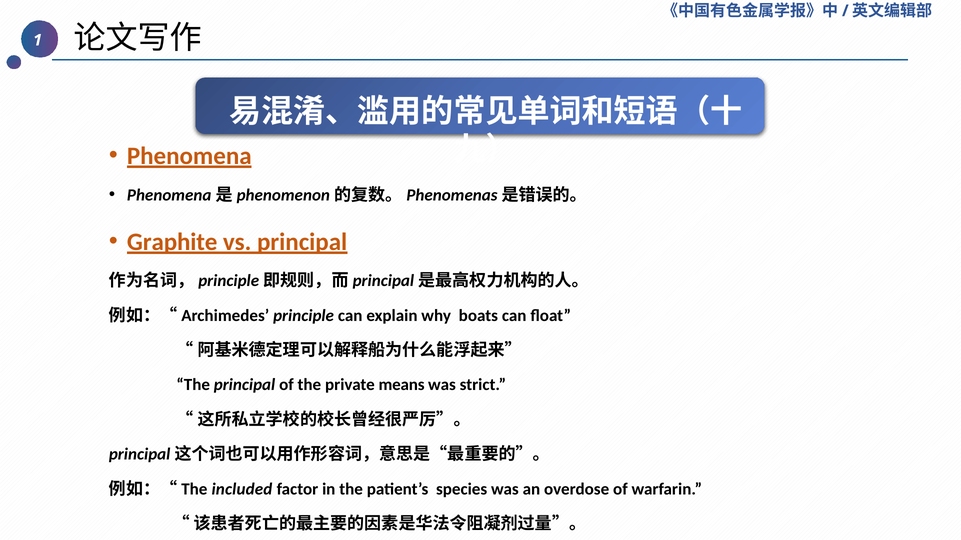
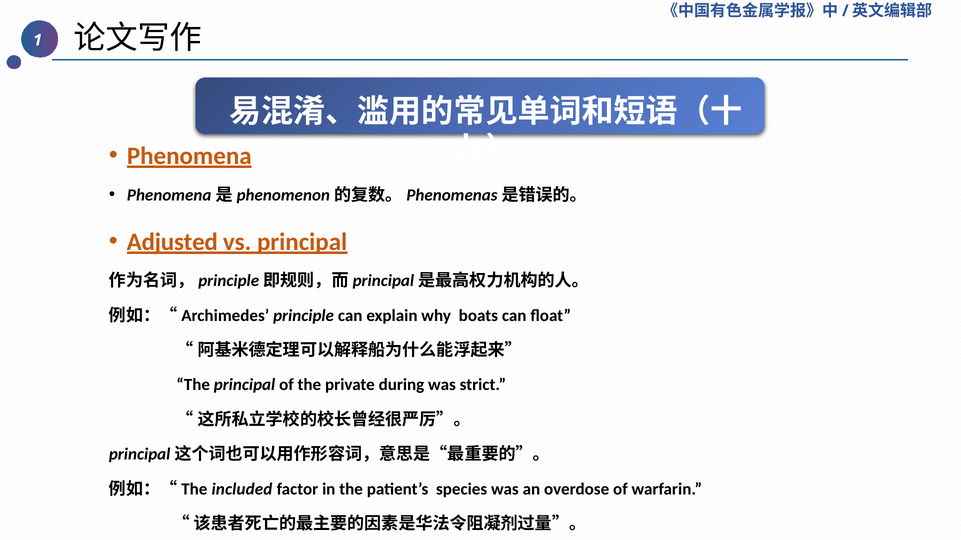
Graphite: Graphite -> Adjusted (172, 242)
means: means -> during (401, 385)
